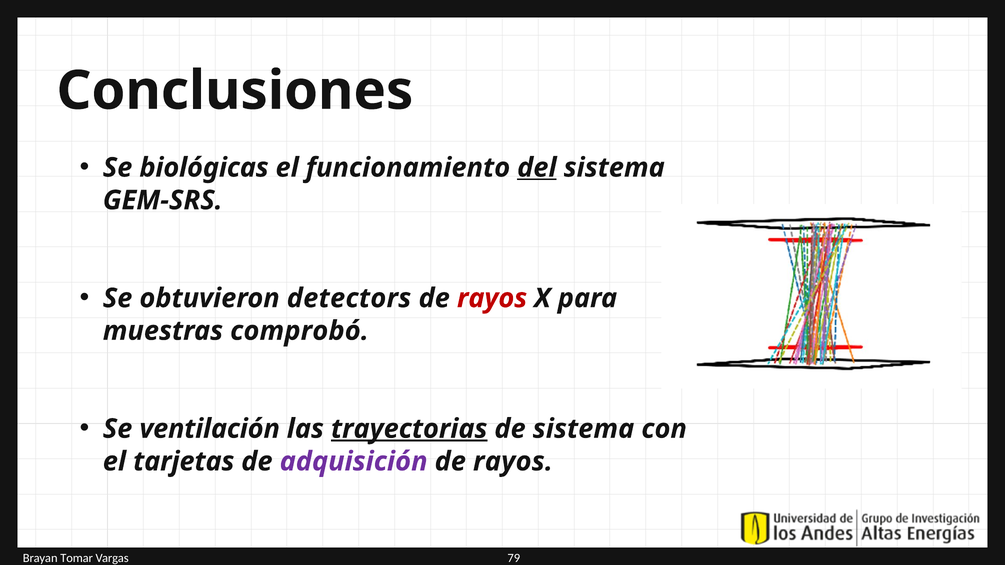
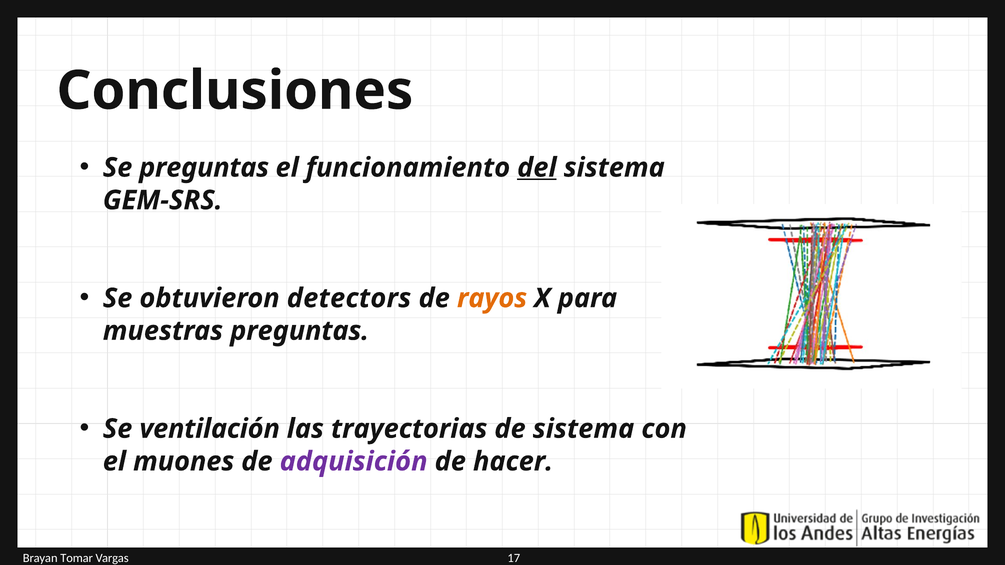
Se biológicas: biológicas -> preguntas (204, 168)
rayos colour: red -> orange (492, 298)
muestras comprobó: comprobó -> preguntas (300, 331)
trayectorias underline: present -> none (409, 429)
tarjetas: tarjetas -> muones (184, 462)
rayos: rayos -> hacer (513, 462)
79: 79 -> 17 (514, 558)
